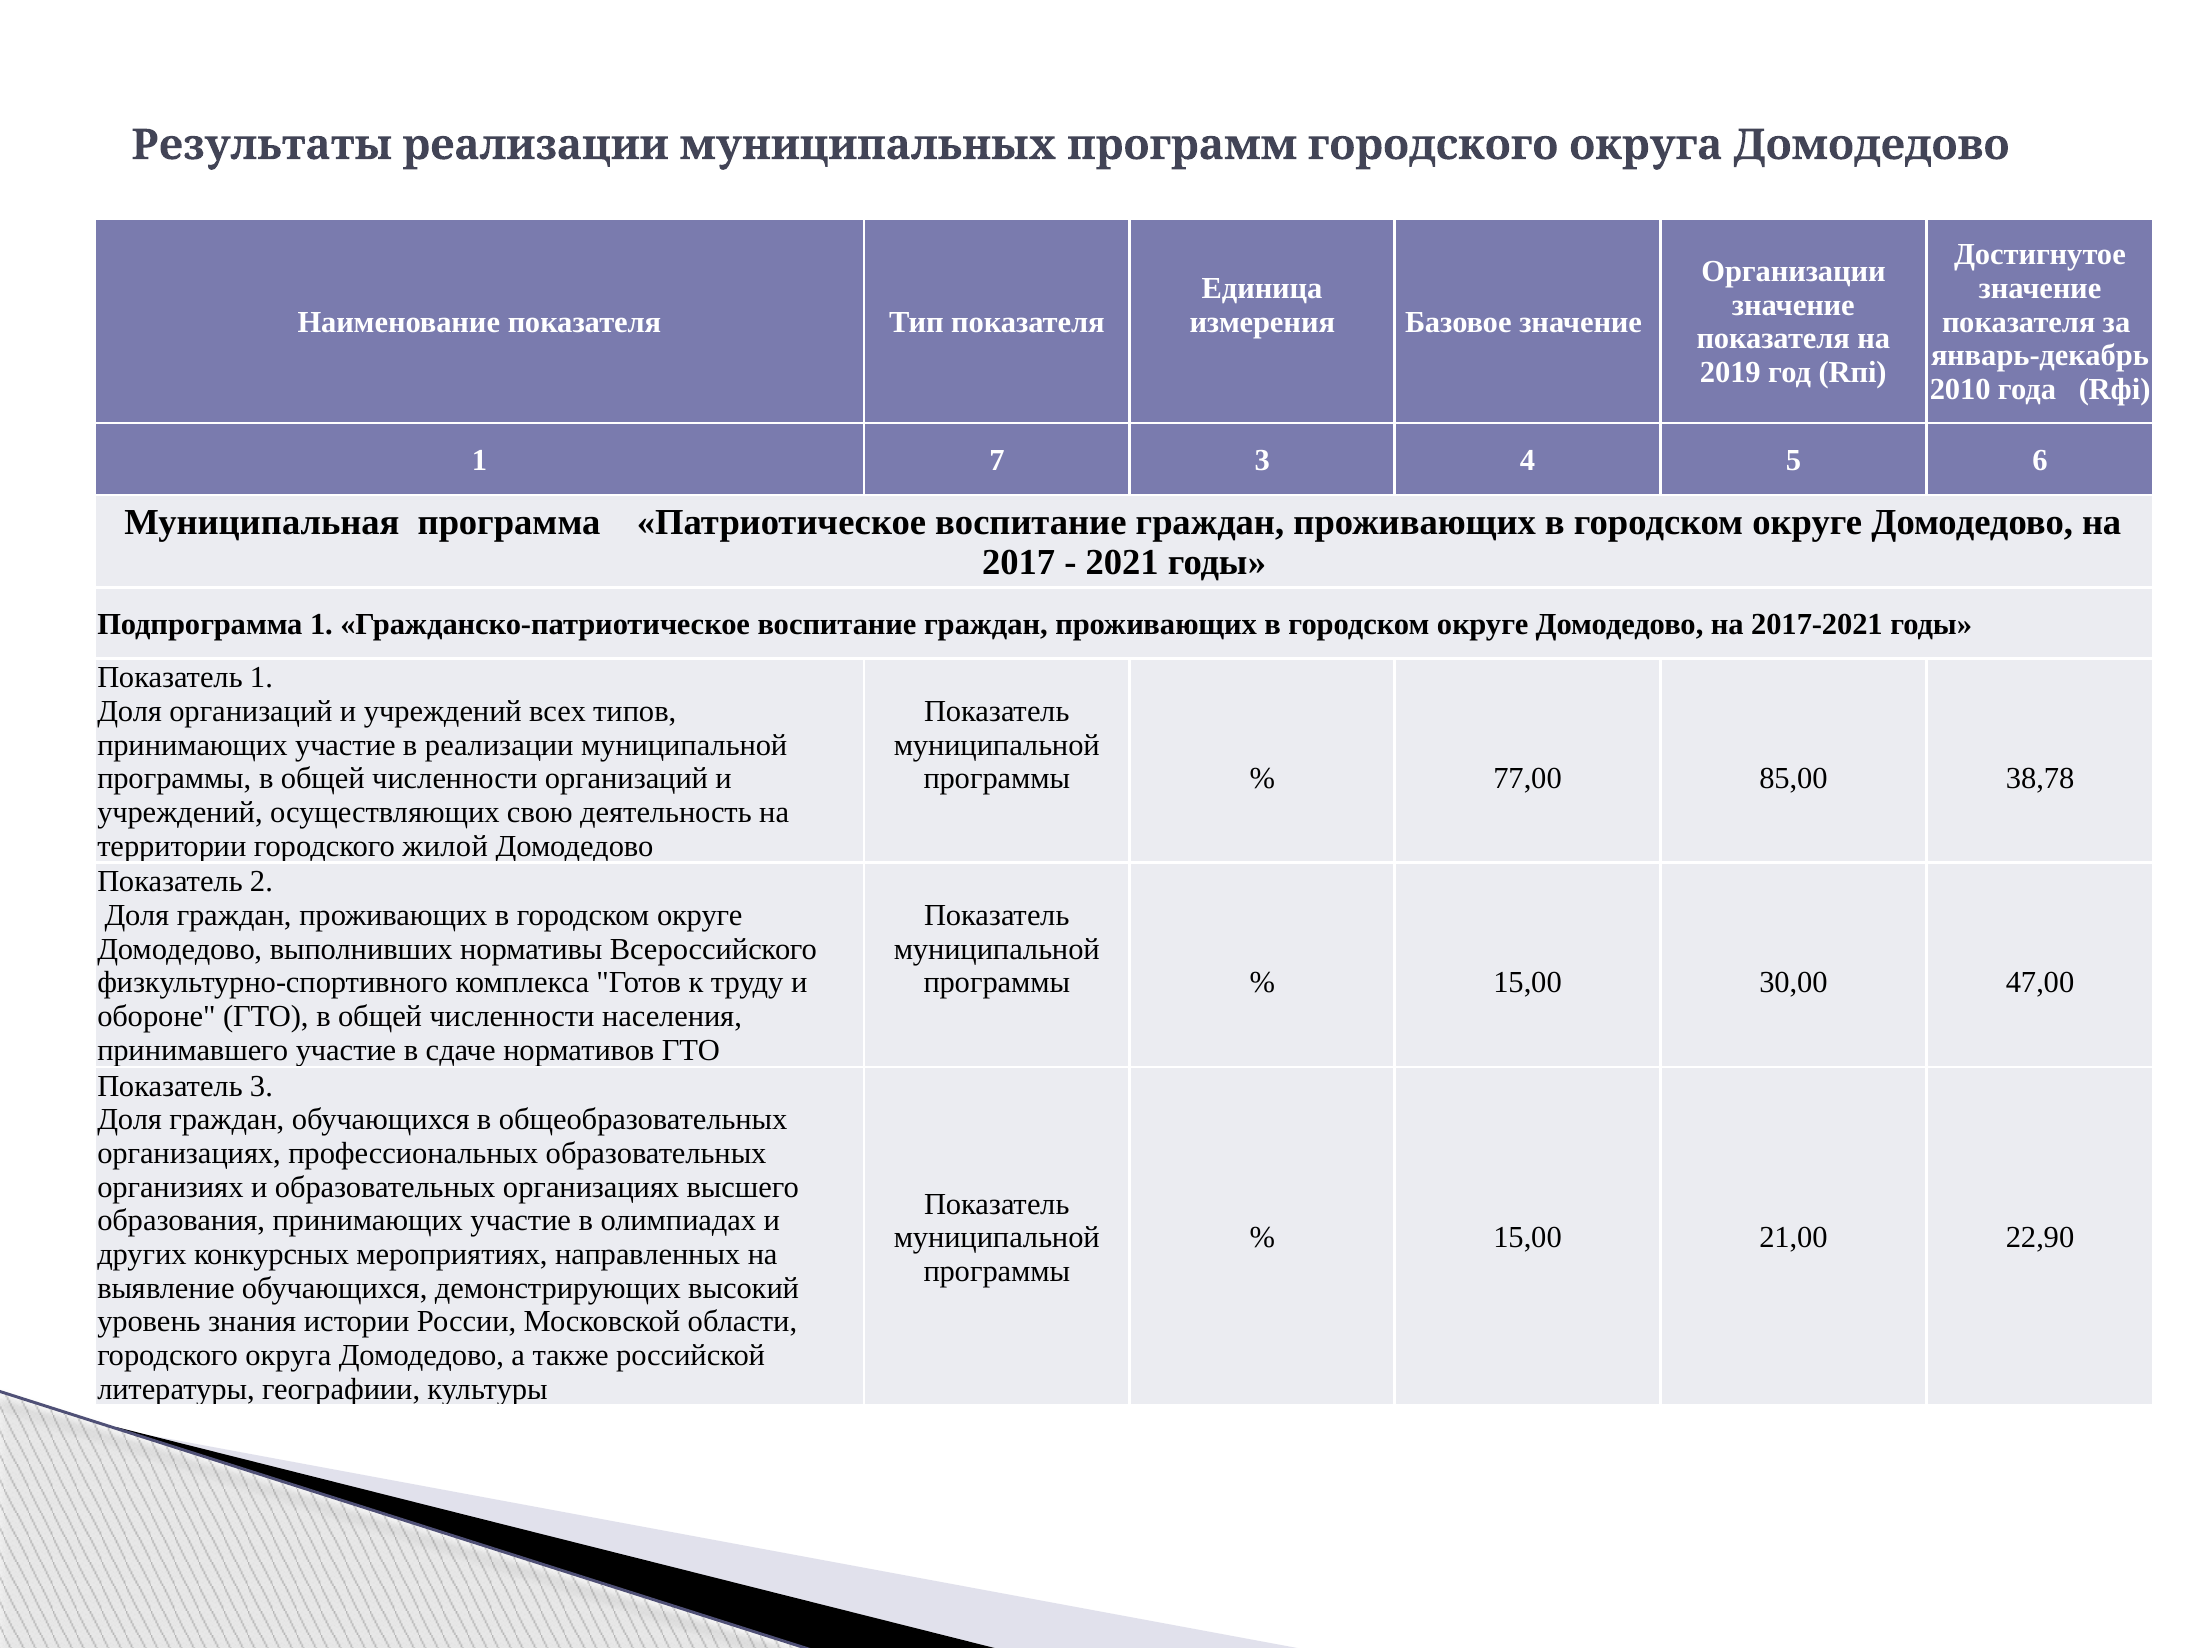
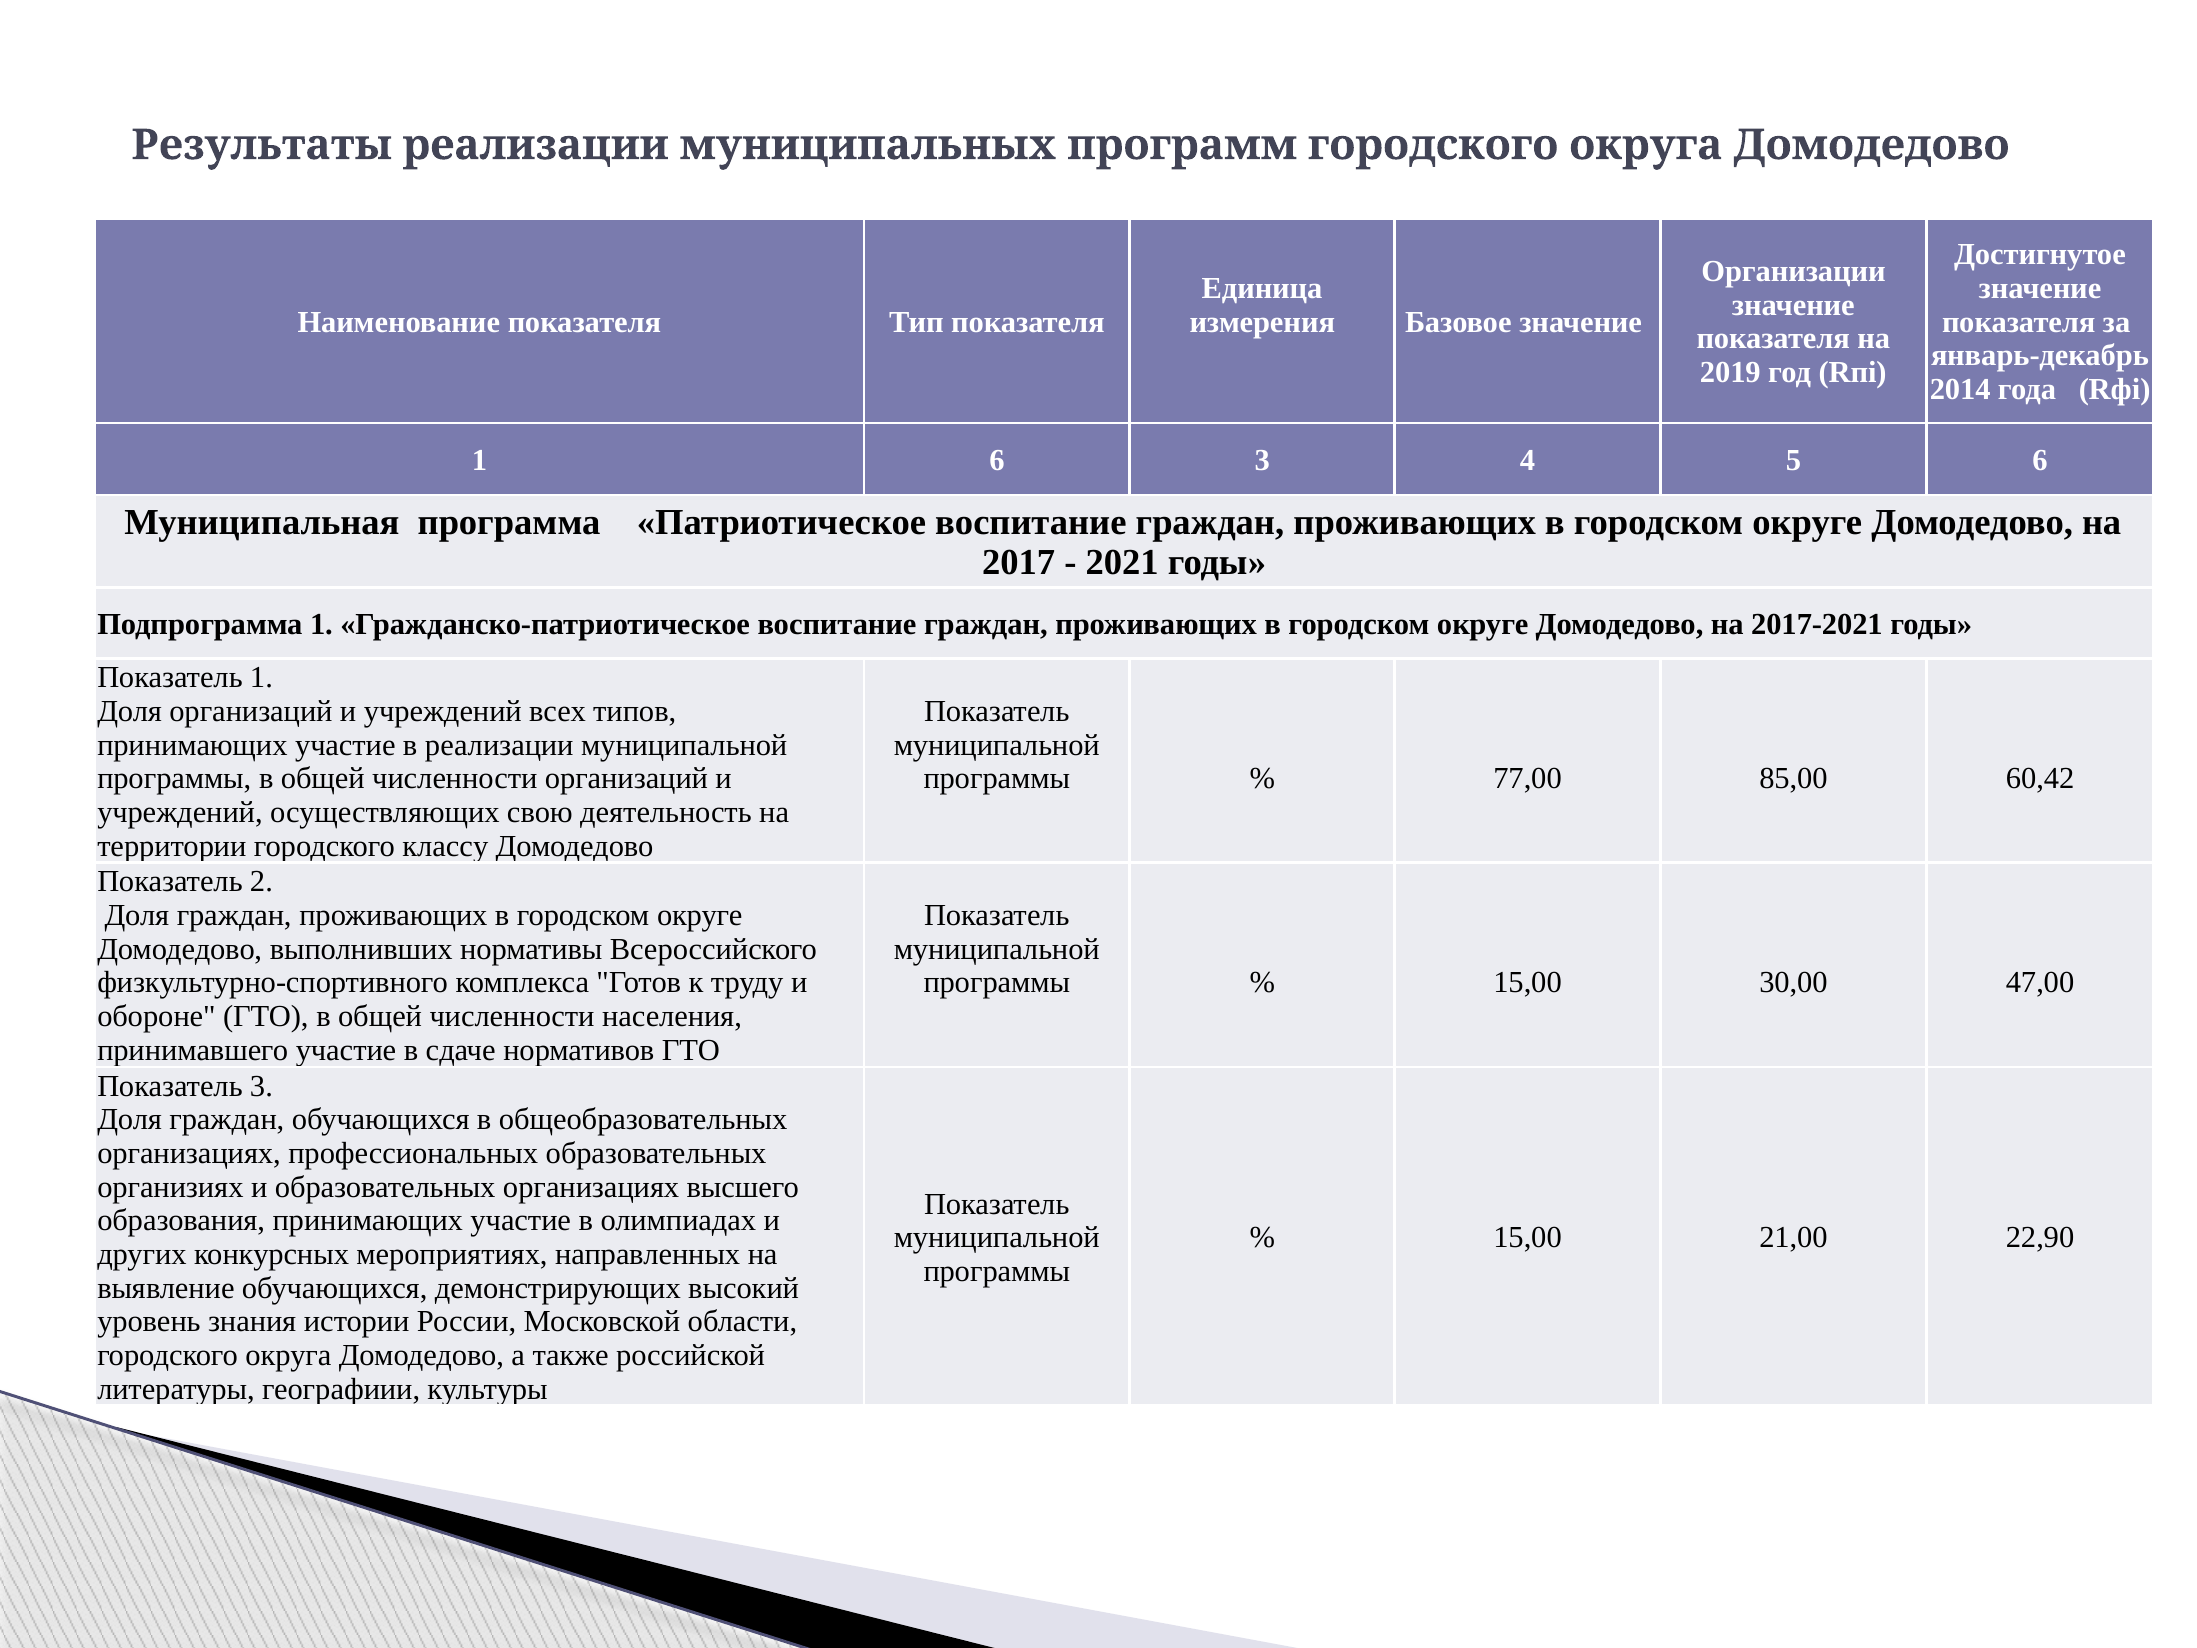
2010: 2010 -> 2014 (1960, 389)
1 7: 7 -> 6 (997, 460)
38,78: 38,78 -> 60,42 (2040, 779)
жилой: жилой -> классу (445, 846)
